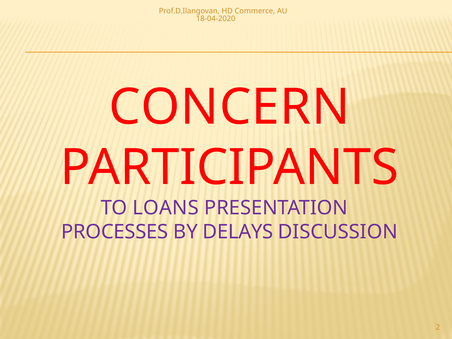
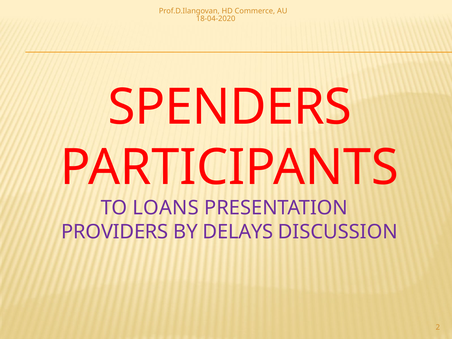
CONCERN: CONCERN -> SPENDERS (230, 107)
PROCESSES: PROCESSES -> PROVIDERS (115, 232)
